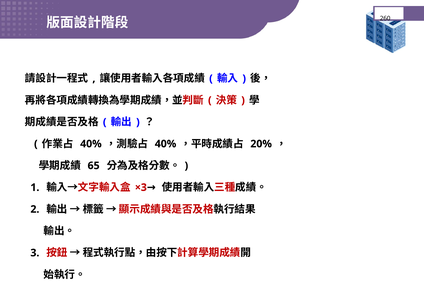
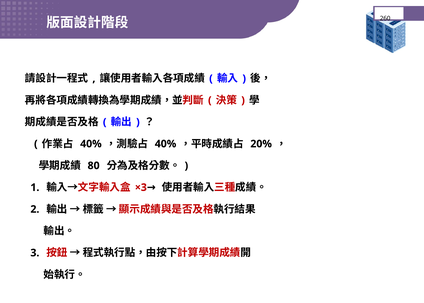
65: 65 -> 80 (94, 166)
